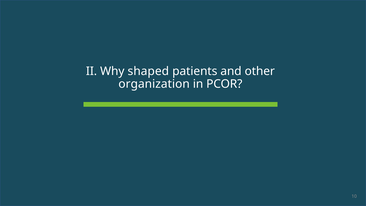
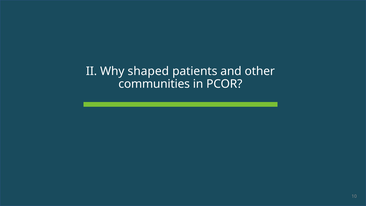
organization: organization -> communities (154, 84)
